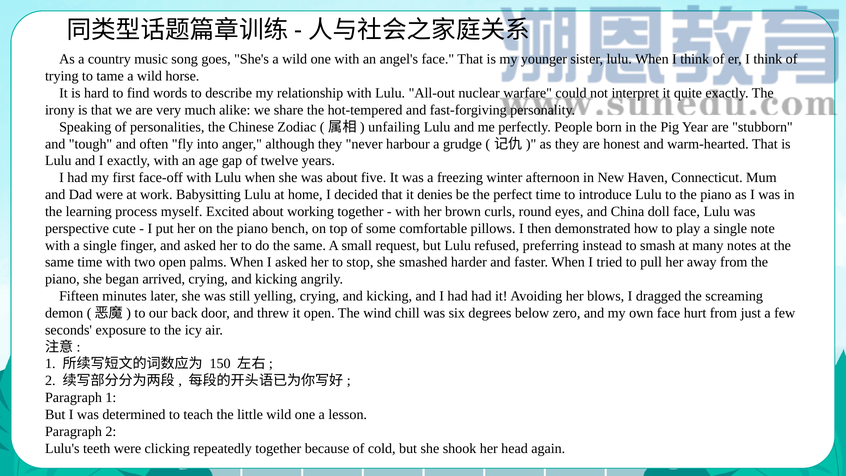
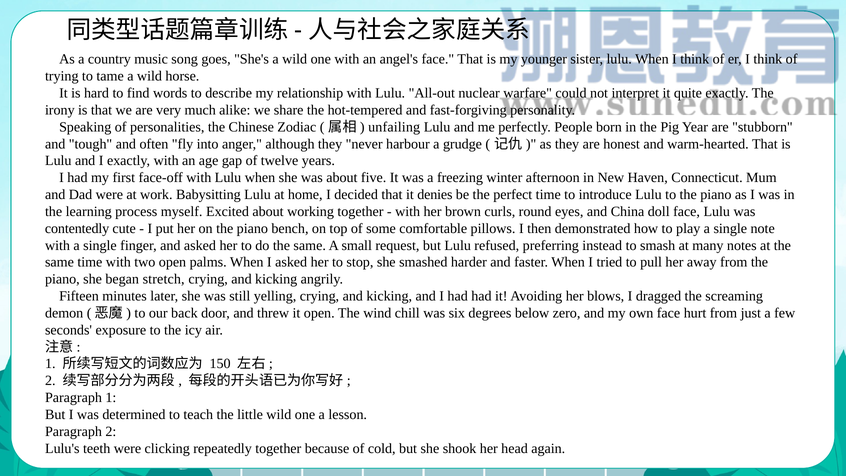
perspective: perspective -> contentedly (77, 228)
arrived: arrived -> stretch (164, 279)
